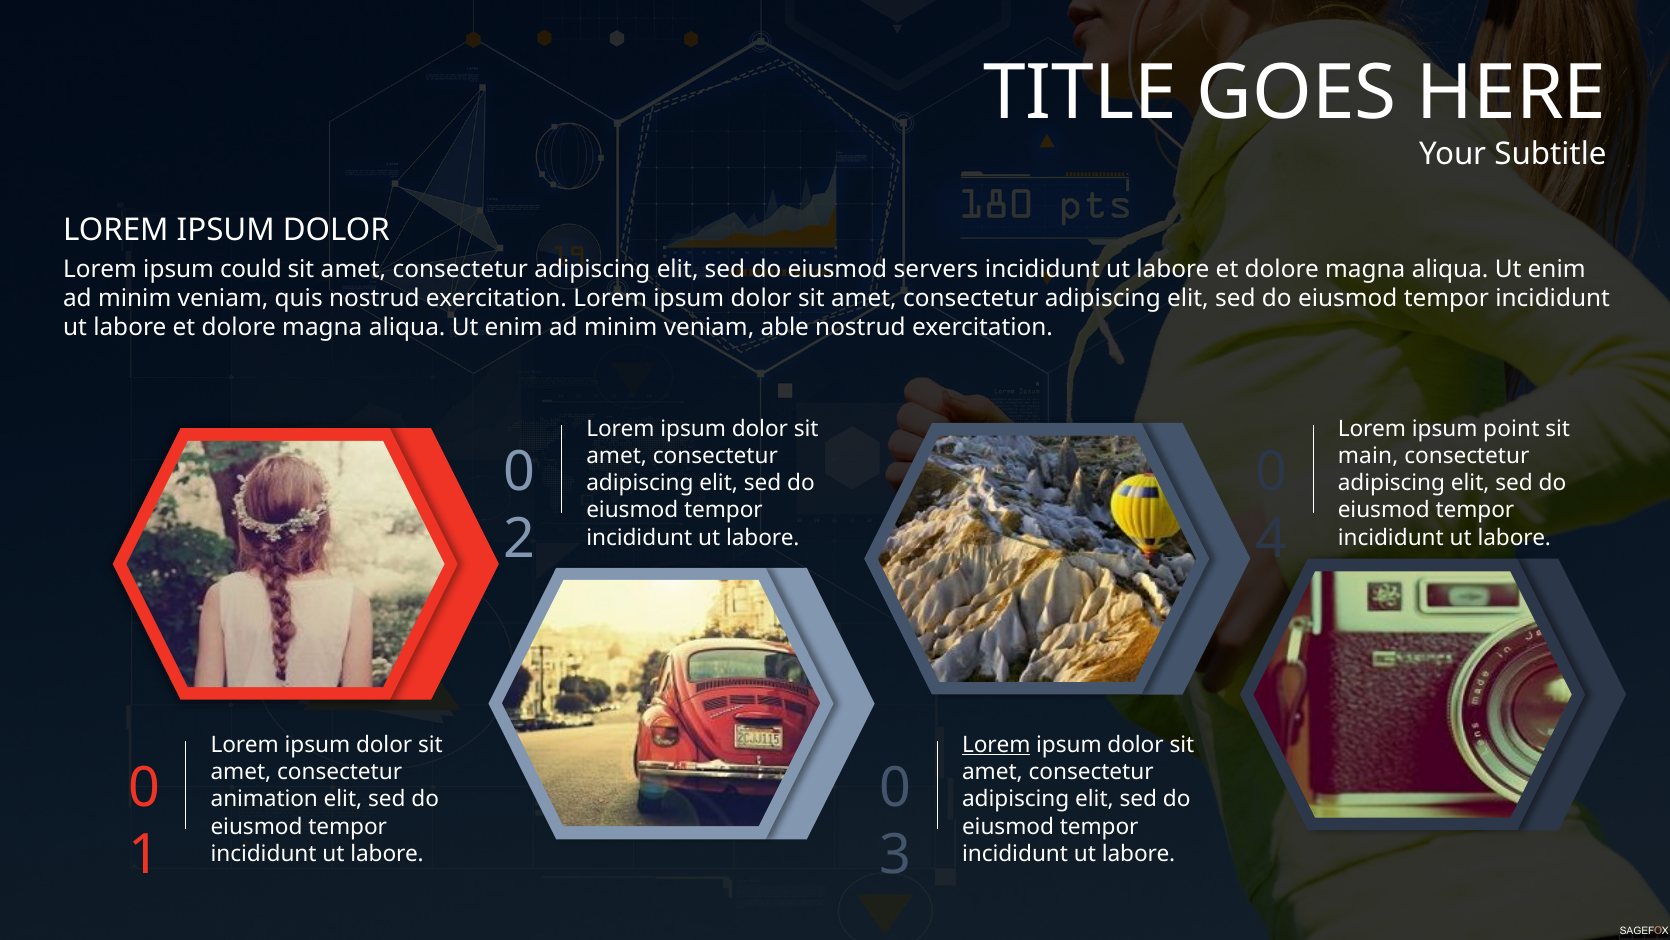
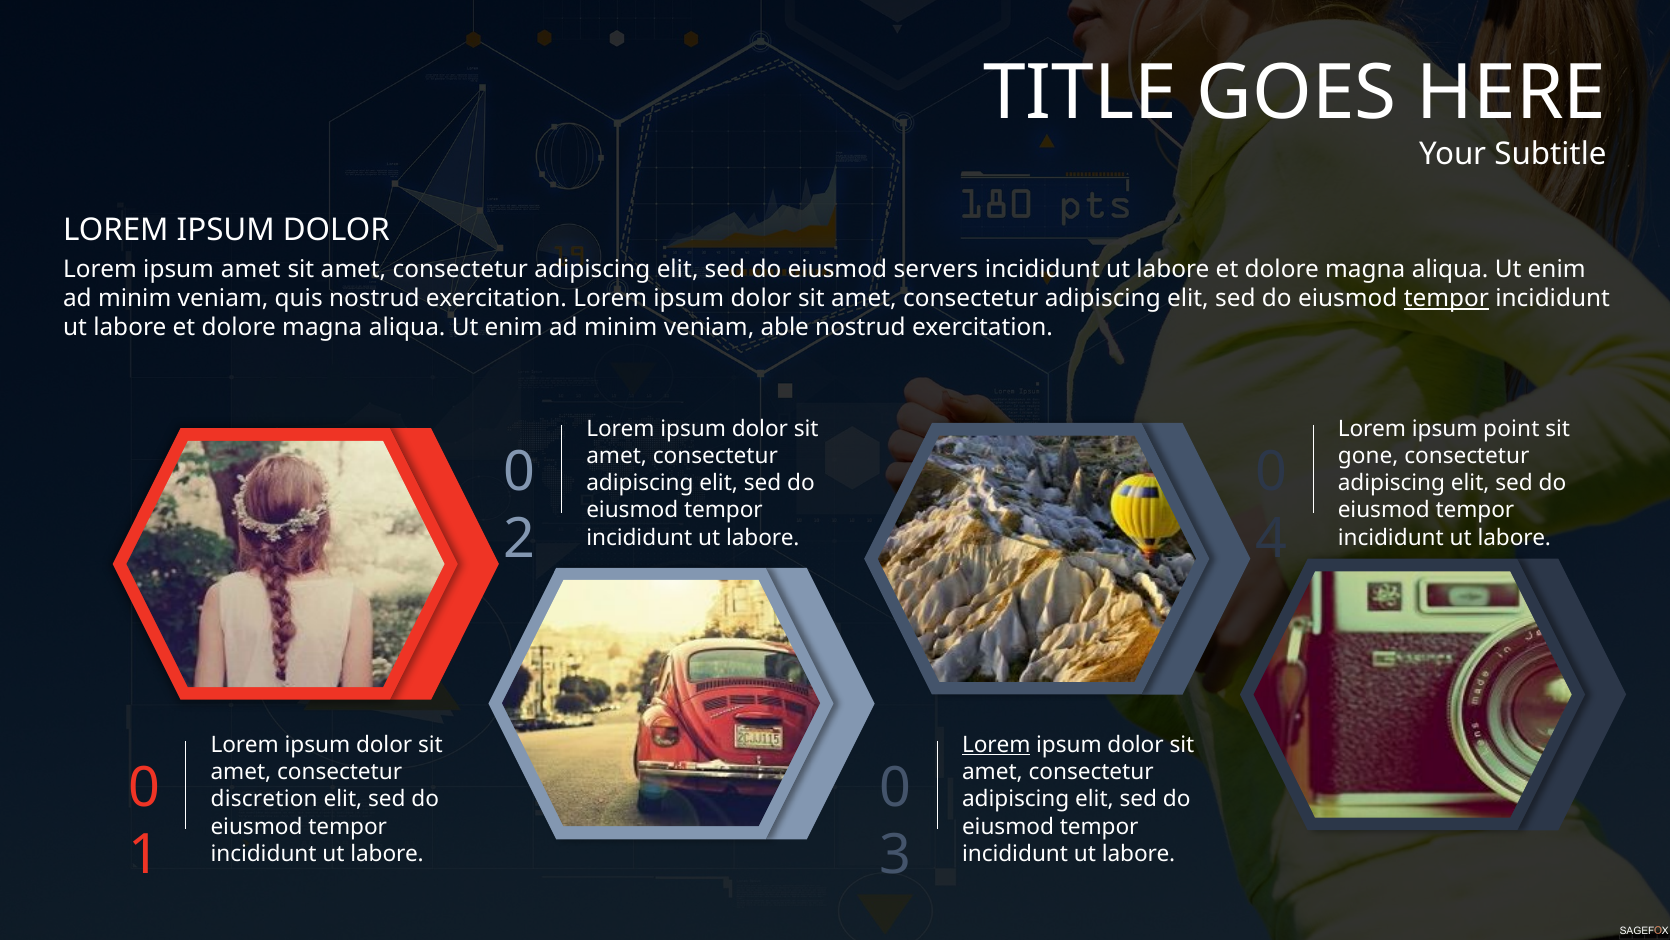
ipsum could: could -> amet (251, 269)
tempor underline: none -> present (1446, 298)
main: main -> gone (1368, 456)
animation: animation -> discretion (264, 799)
